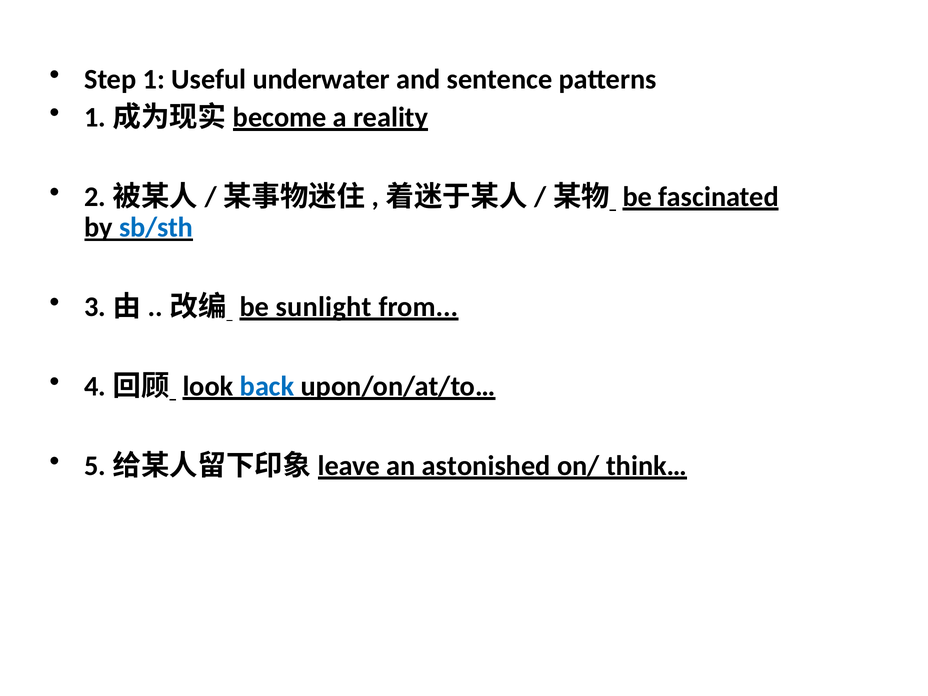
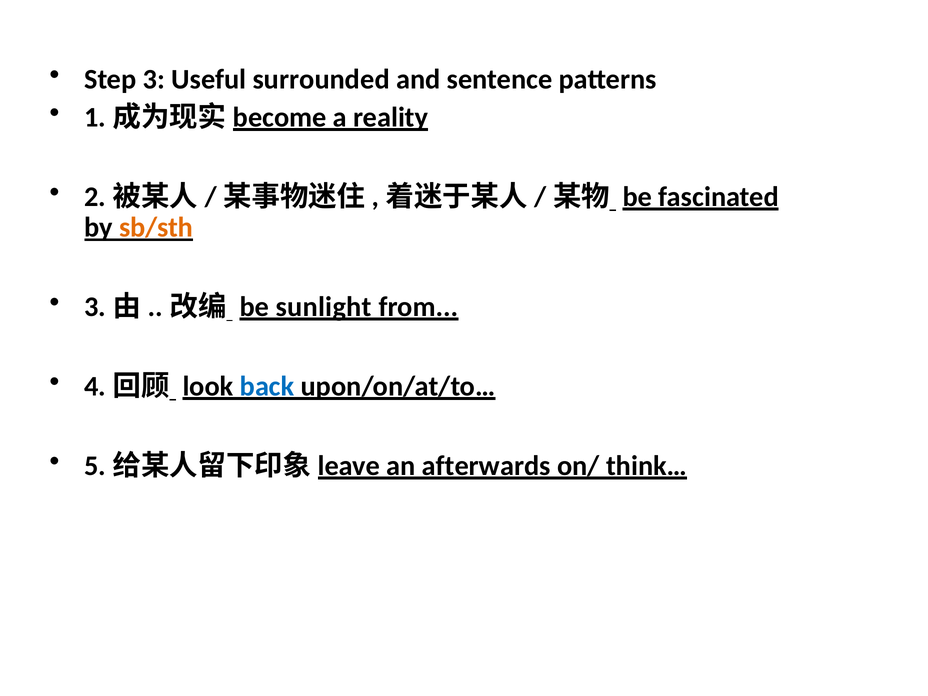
1: 1 -> 3 (154, 79)
underwater: underwater -> surrounded (321, 79)
sb/sth colour: blue -> orange (156, 227)
astonished: astonished -> afterwards (486, 466)
